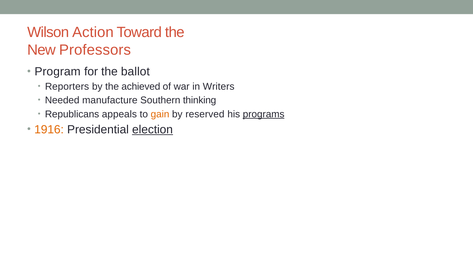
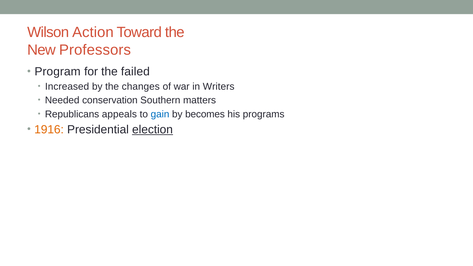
ballot: ballot -> failed (135, 72)
Reporters: Reporters -> Increased (67, 87)
achieved: achieved -> changes (141, 87)
manufacture: manufacture -> conservation (110, 100)
thinking: thinking -> matters (200, 100)
gain colour: orange -> blue (160, 114)
reserved: reserved -> becomes (205, 114)
programs underline: present -> none (264, 114)
